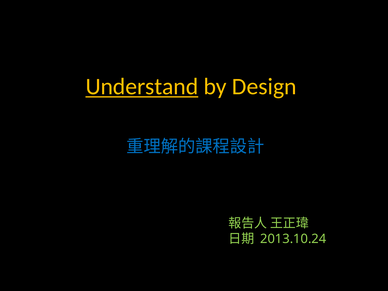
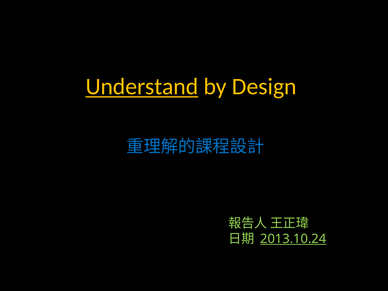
2013.10.24 underline: none -> present (293, 239)
